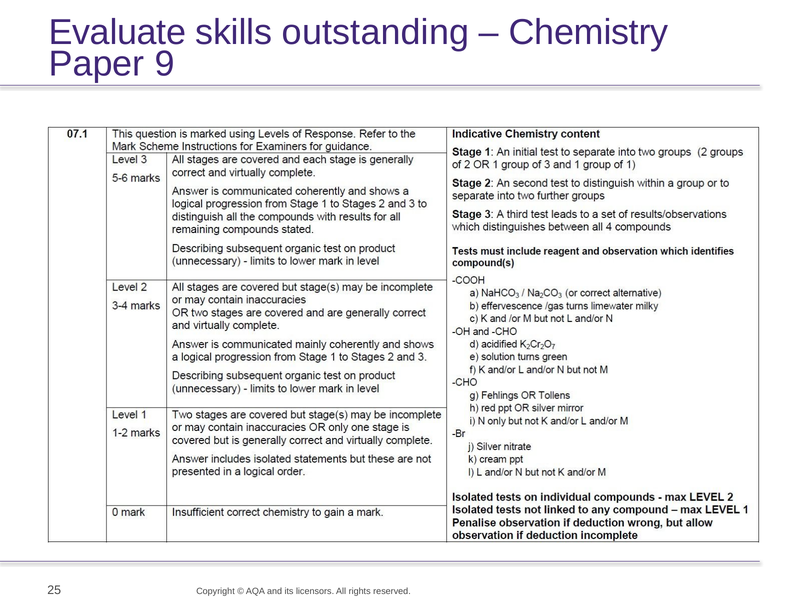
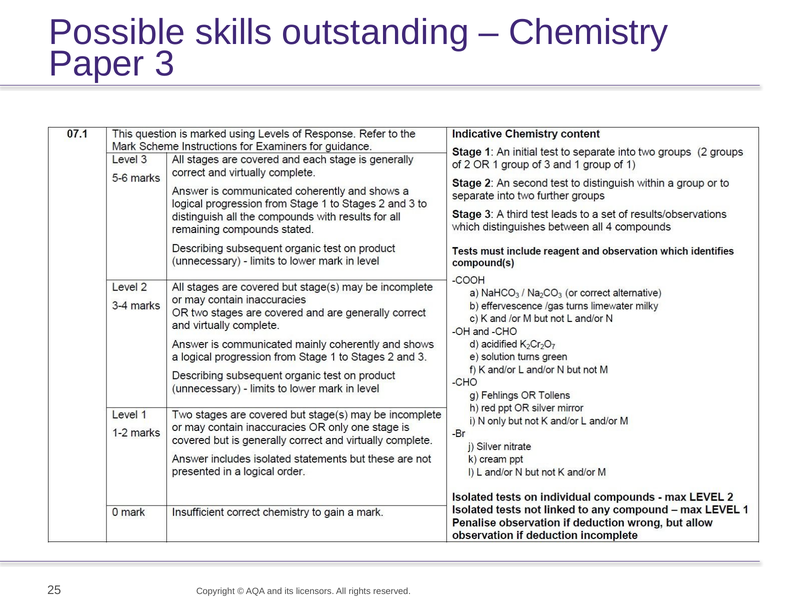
Evaluate: Evaluate -> Possible (117, 32)
9: 9 -> 3 (165, 64)
